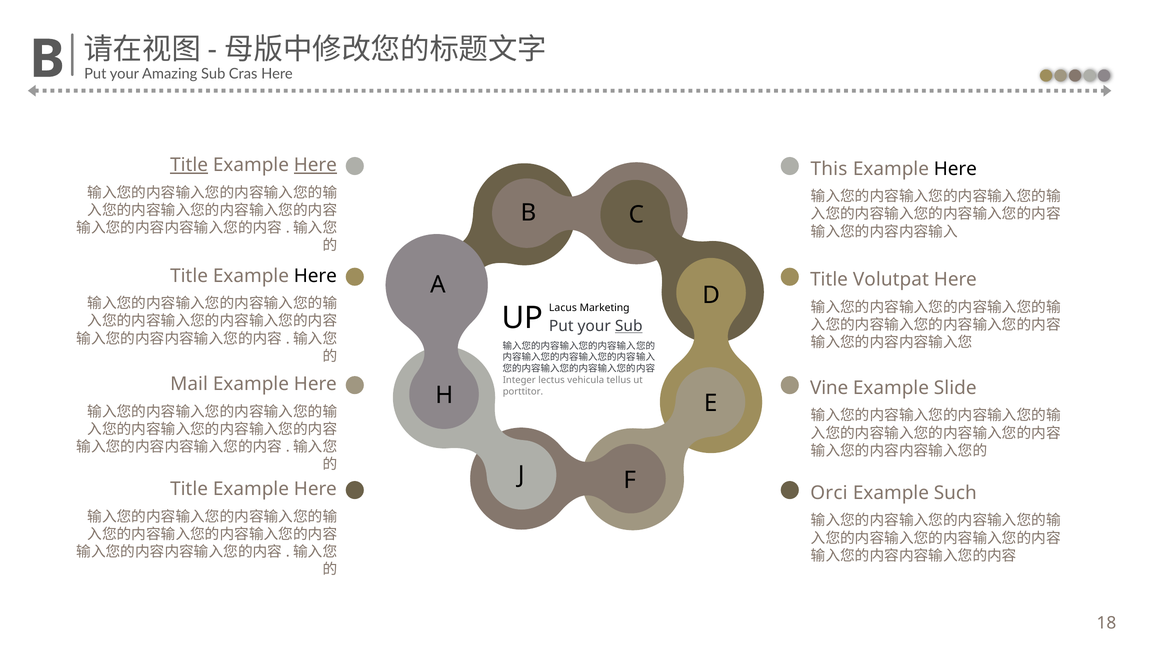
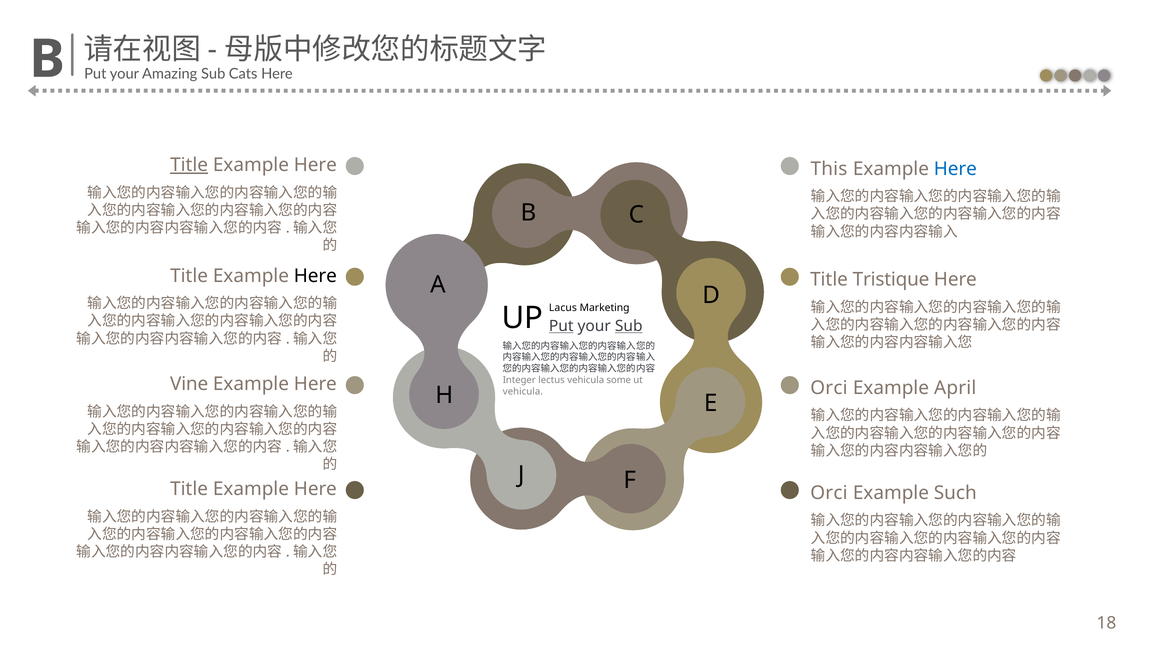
Cras: Cras -> Cats (243, 74)
Here underline: present -> none (315, 165)
Here colour: black -> blue (955, 169)
Volutpat: Volutpat -> Tristique (891, 280)
Put underline: none -> present (561, 326)
tellus: tellus -> some (619, 380)
Mail: Mail -> Vine (189, 384)
Vine: Vine -> Orci (829, 388)
Slide: Slide -> April (955, 388)
porttitor: porttitor -> vehicula (523, 391)
